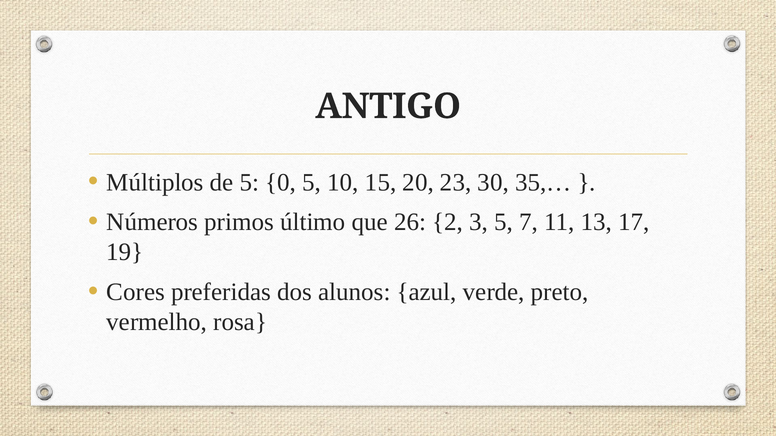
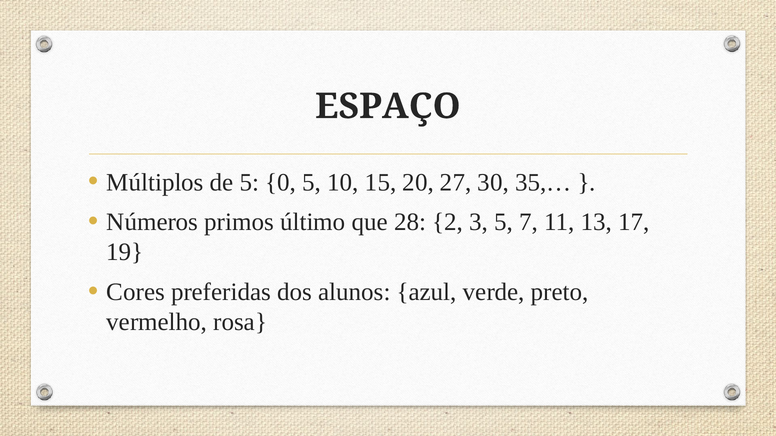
ANTIGO: ANTIGO -> ESPAÇO (388, 106)
23: 23 -> 27 (456, 182)
26: 26 -> 28 (410, 222)
